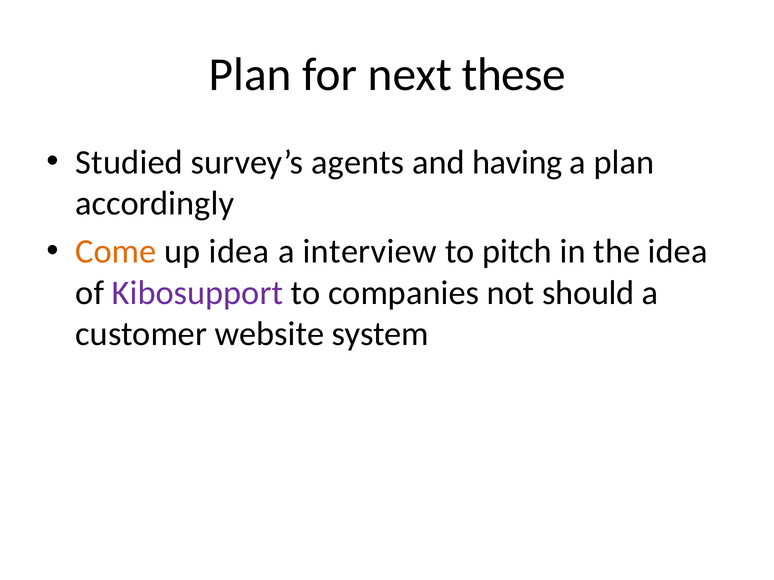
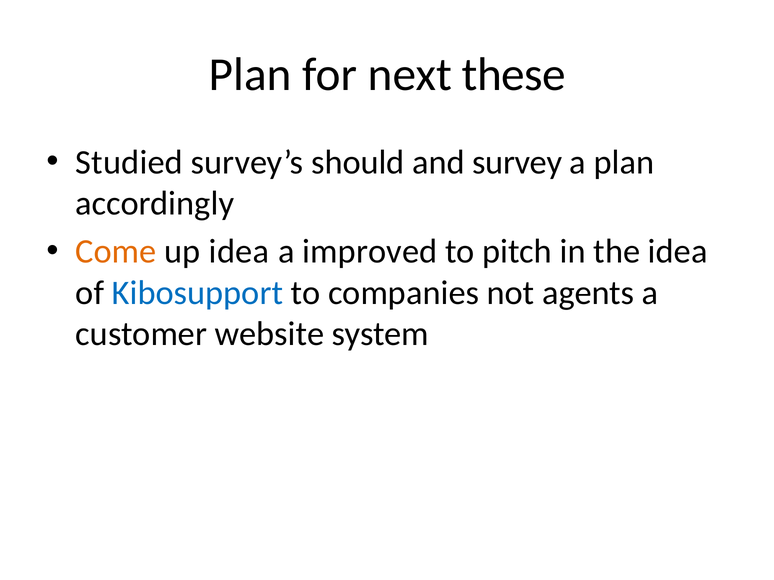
agents: agents -> should (358, 162)
having: having -> survey (517, 162)
interview: interview -> improved (370, 252)
Kibosupport colour: purple -> blue (197, 293)
should: should -> agents (588, 293)
